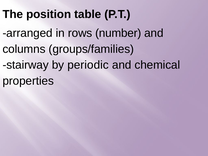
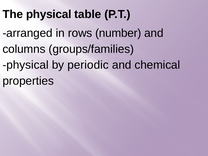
The position: position -> physical (49, 14)
stairway: stairway -> physical (26, 65)
